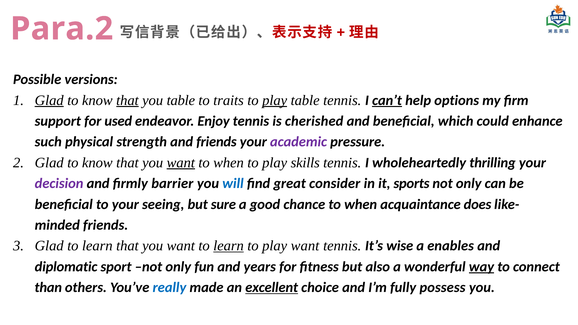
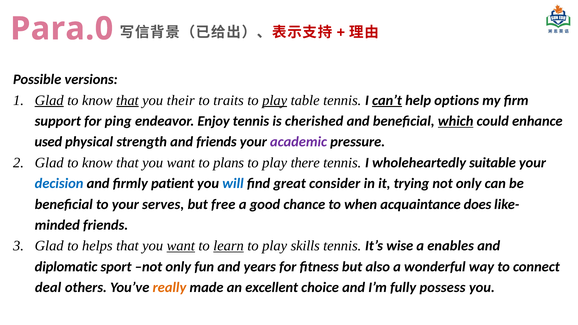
Para.2: Para.2 -> Para.0 (62, 29)
you table: table -> their (181, 100)
used: used -> ping (118, 121)
which underline: none -> present (456, 121)
such: such -> used (48, 142)
want underline: present -> none (181, 163)
when: when -> plans (229, 163)
skills: skills -> there (305, 163)
thrilling: thrilling -> suitable (493, 163)
decision colour: purple -> blue (59, 184)
barrier: barrier -> patient (172, 184)
sports: sports -> trying (411, 184)
seeing: seeing -> serves (163, 204)
sure: sure -> free (223, 204)
Glad to learn: learn -> helps (97, 246)
want underline: none -> present (181, 246)
play want: want -> skills (305, 246)
way underline: present -> none (481, 267)
than: than -> deal (48, 288)
really colour: blue -> orange (169, 288)
excellent underline: present -> none (272, 288)
